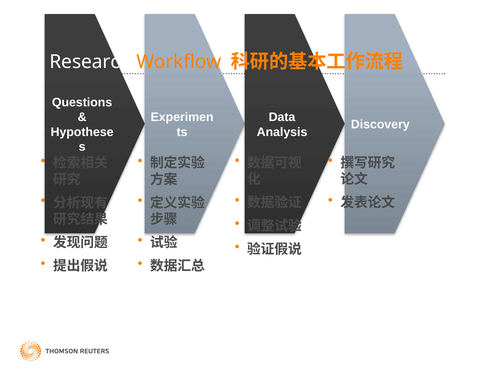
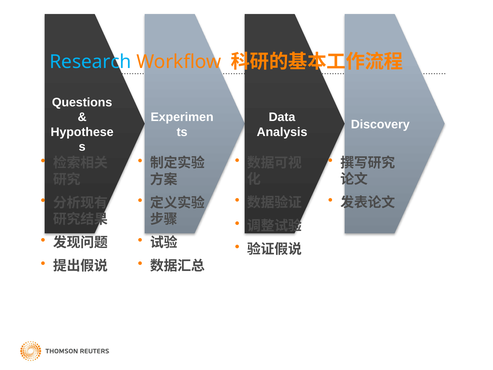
Research colour: white -> light blue (90, 62)
